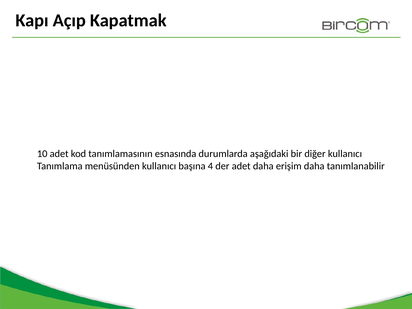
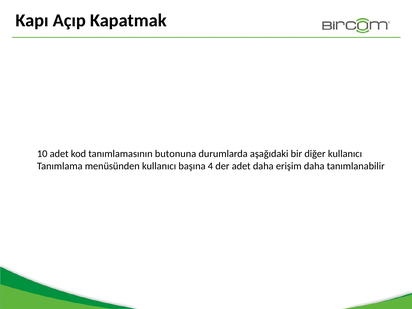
esnasında: esnasında -> butonuna (176, 154)
